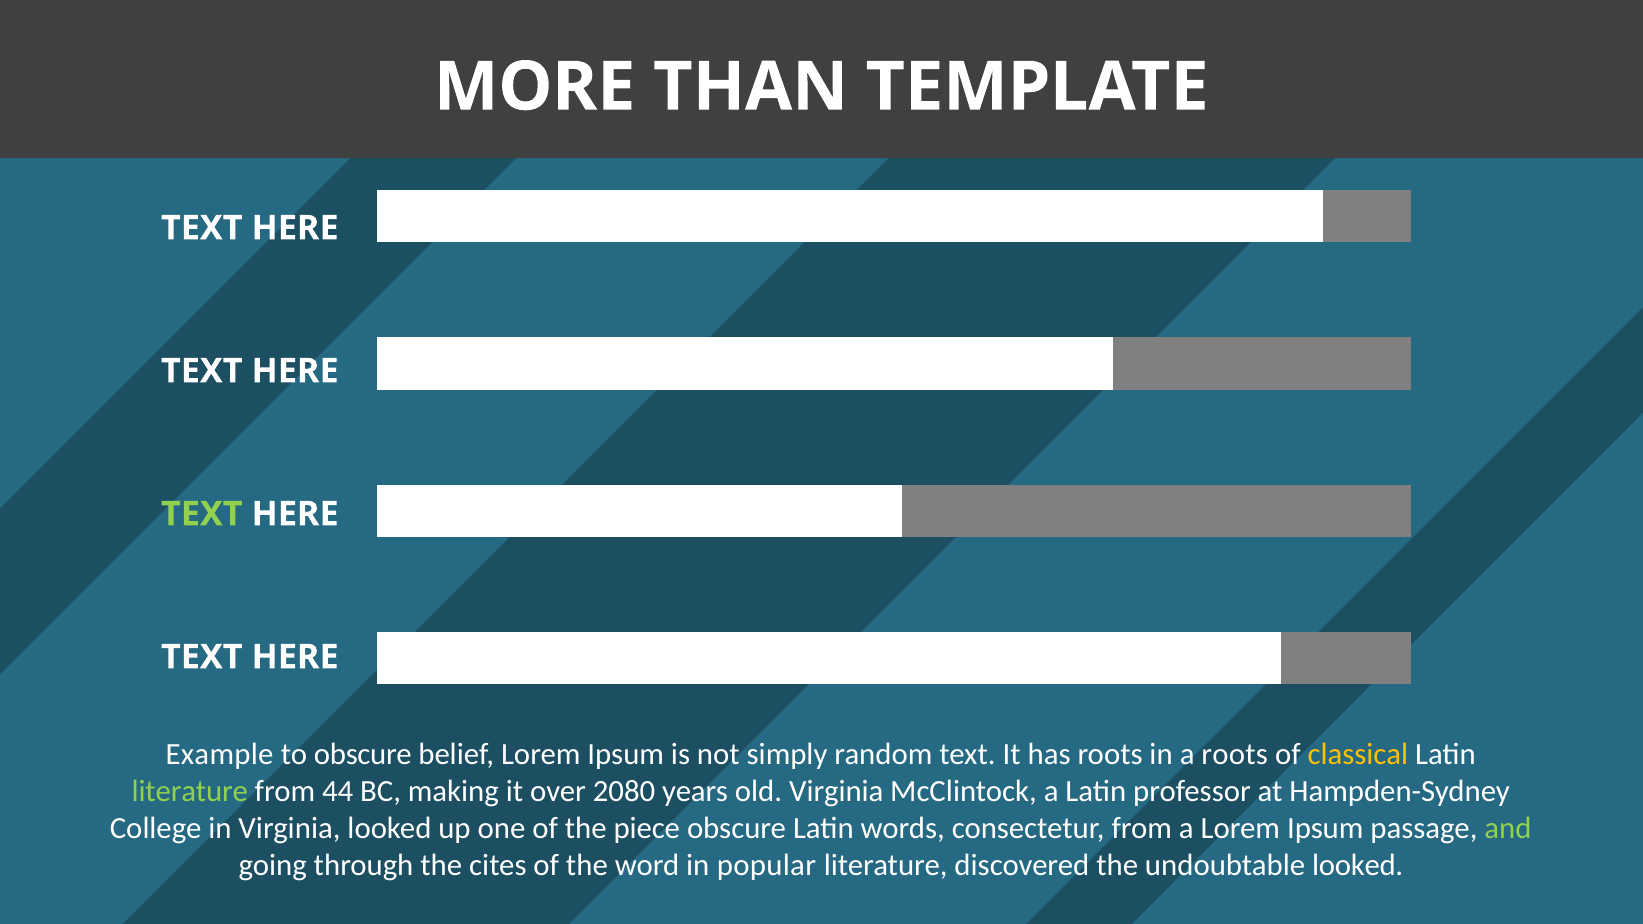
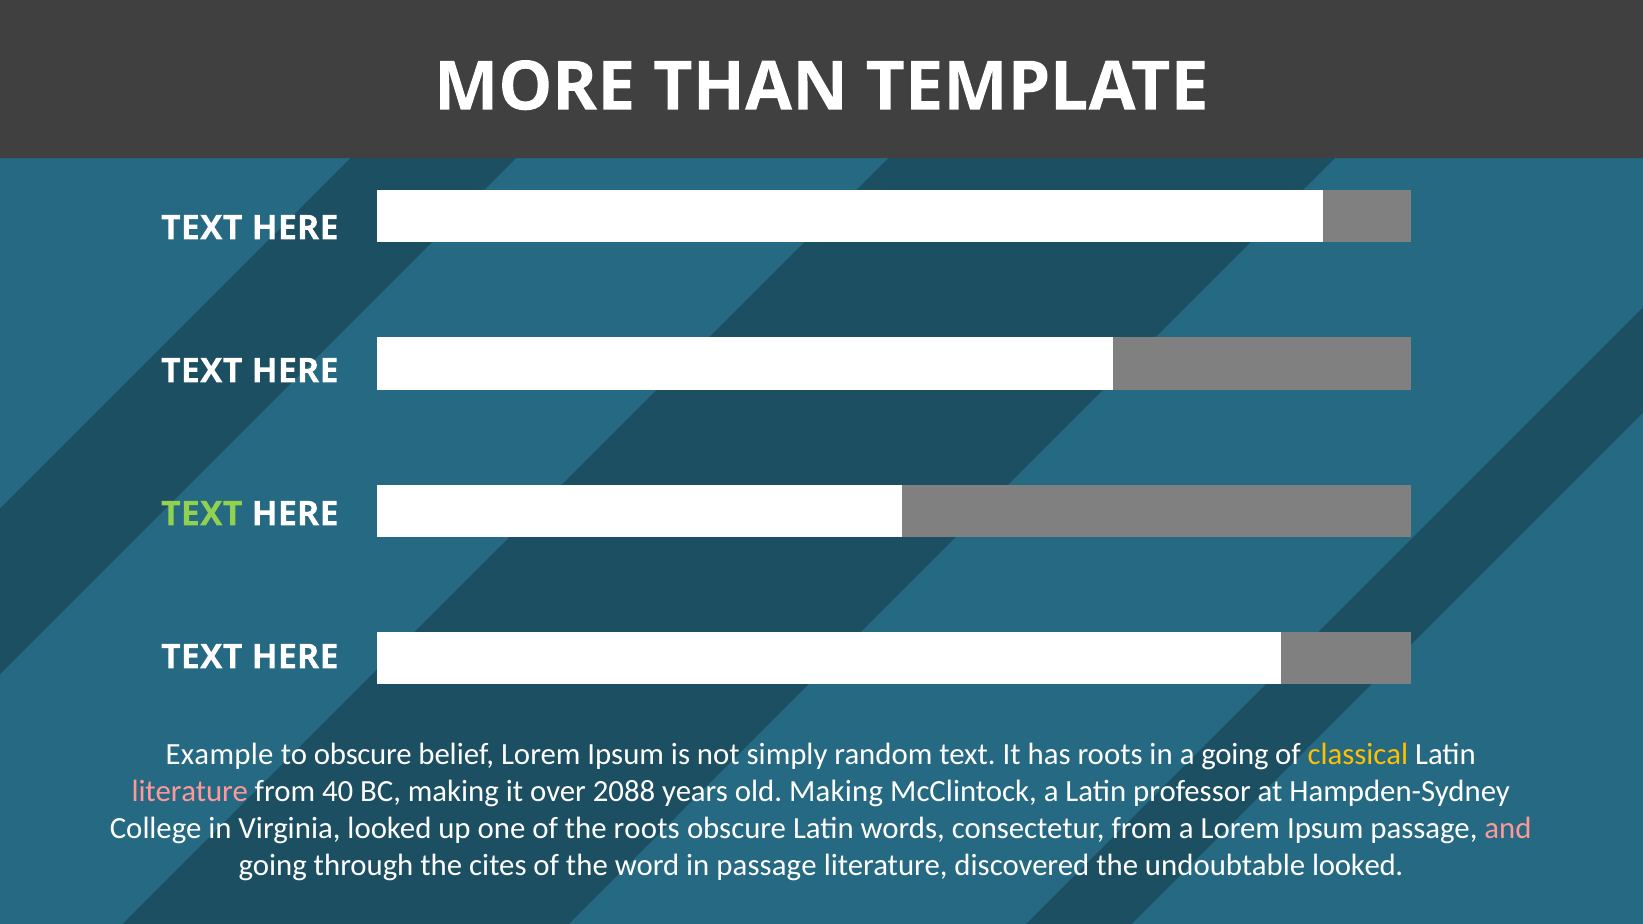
a roots: roots -> going (1235, 754)
literature colour: light green -> pink (190, 791)
44: 44 -> 40 (338, 791)
2080: 2080 -> 2088 (624, 791)
old Virginia: Virginia -> Making (836, 791)
the piece: piece -> roots (647, 828)
and colour: light green -> pink (1508, 828)
in popular: popular -> passage (767, 865)
